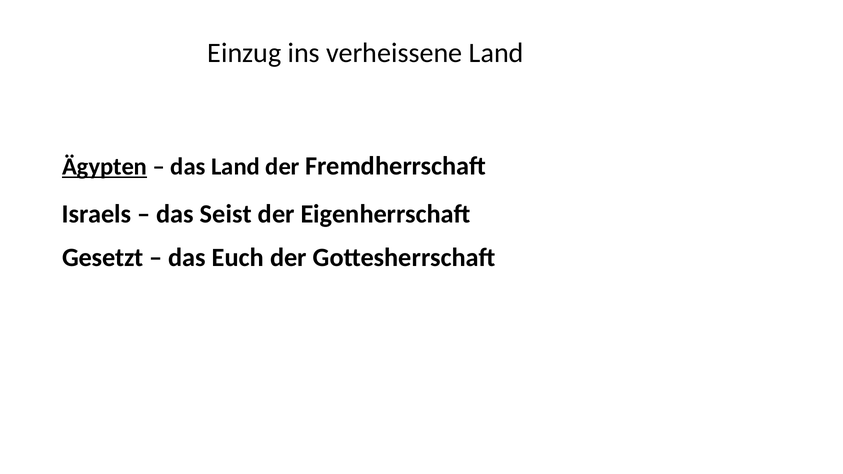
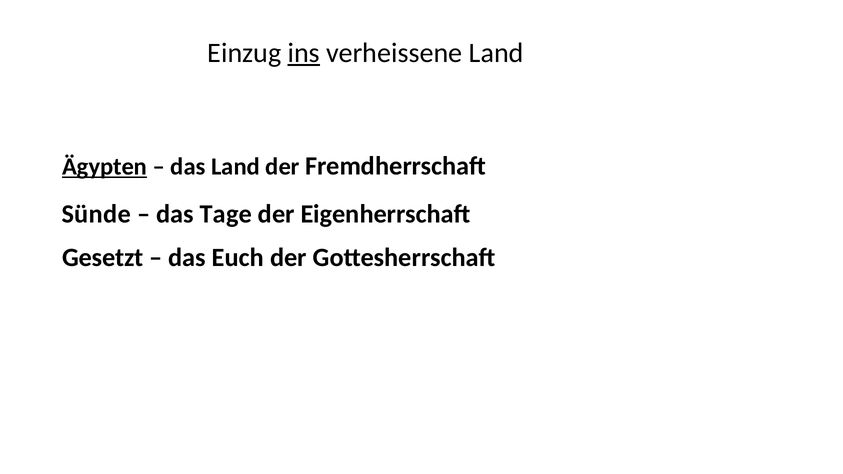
ins underline: none -> present (304, 53)
Israels: Israels -> Sünde (96, 214)
Seist: Seist -> Tage (226, 214)
